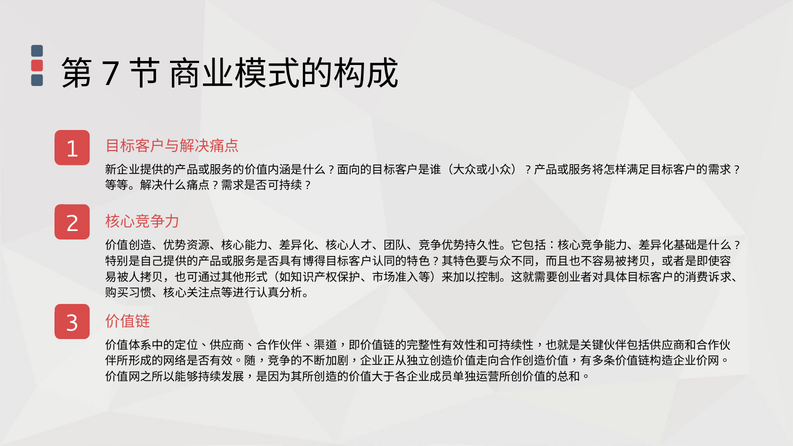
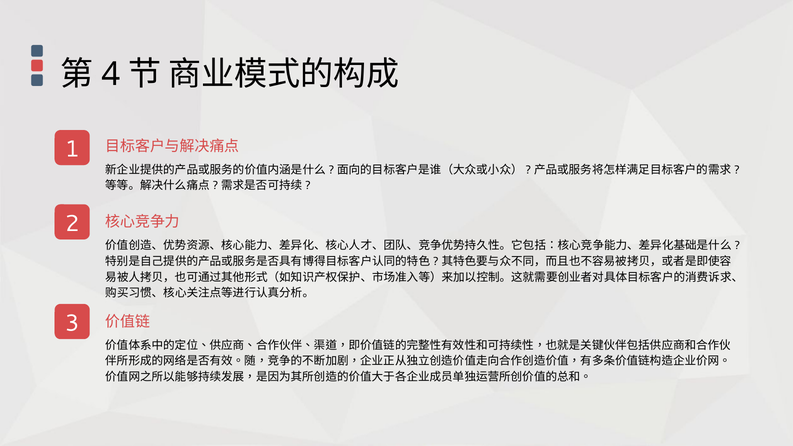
7: 7 -> 4 (111, 74)
